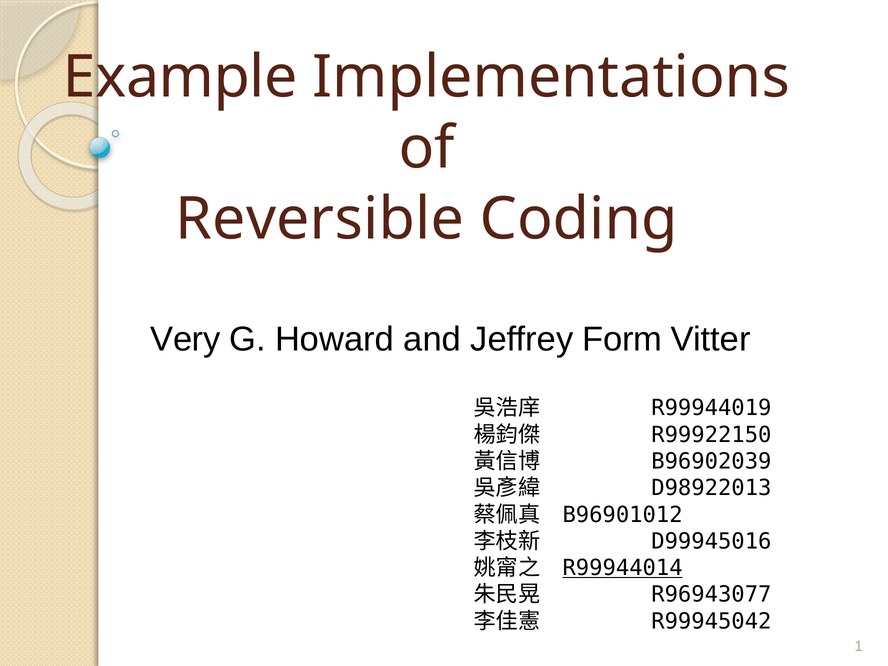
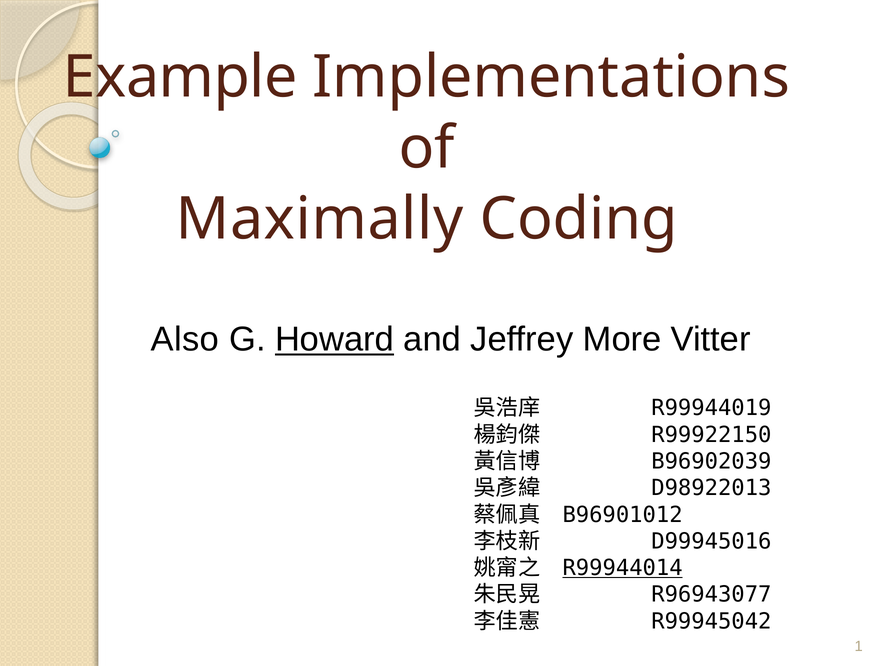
Reversible: Reversible -> Maximally (320, 219)
Very: Very -> Also (185, 340)
Howard underline: none -> present (335, 340)
Form: Form -> More (622, 340)
